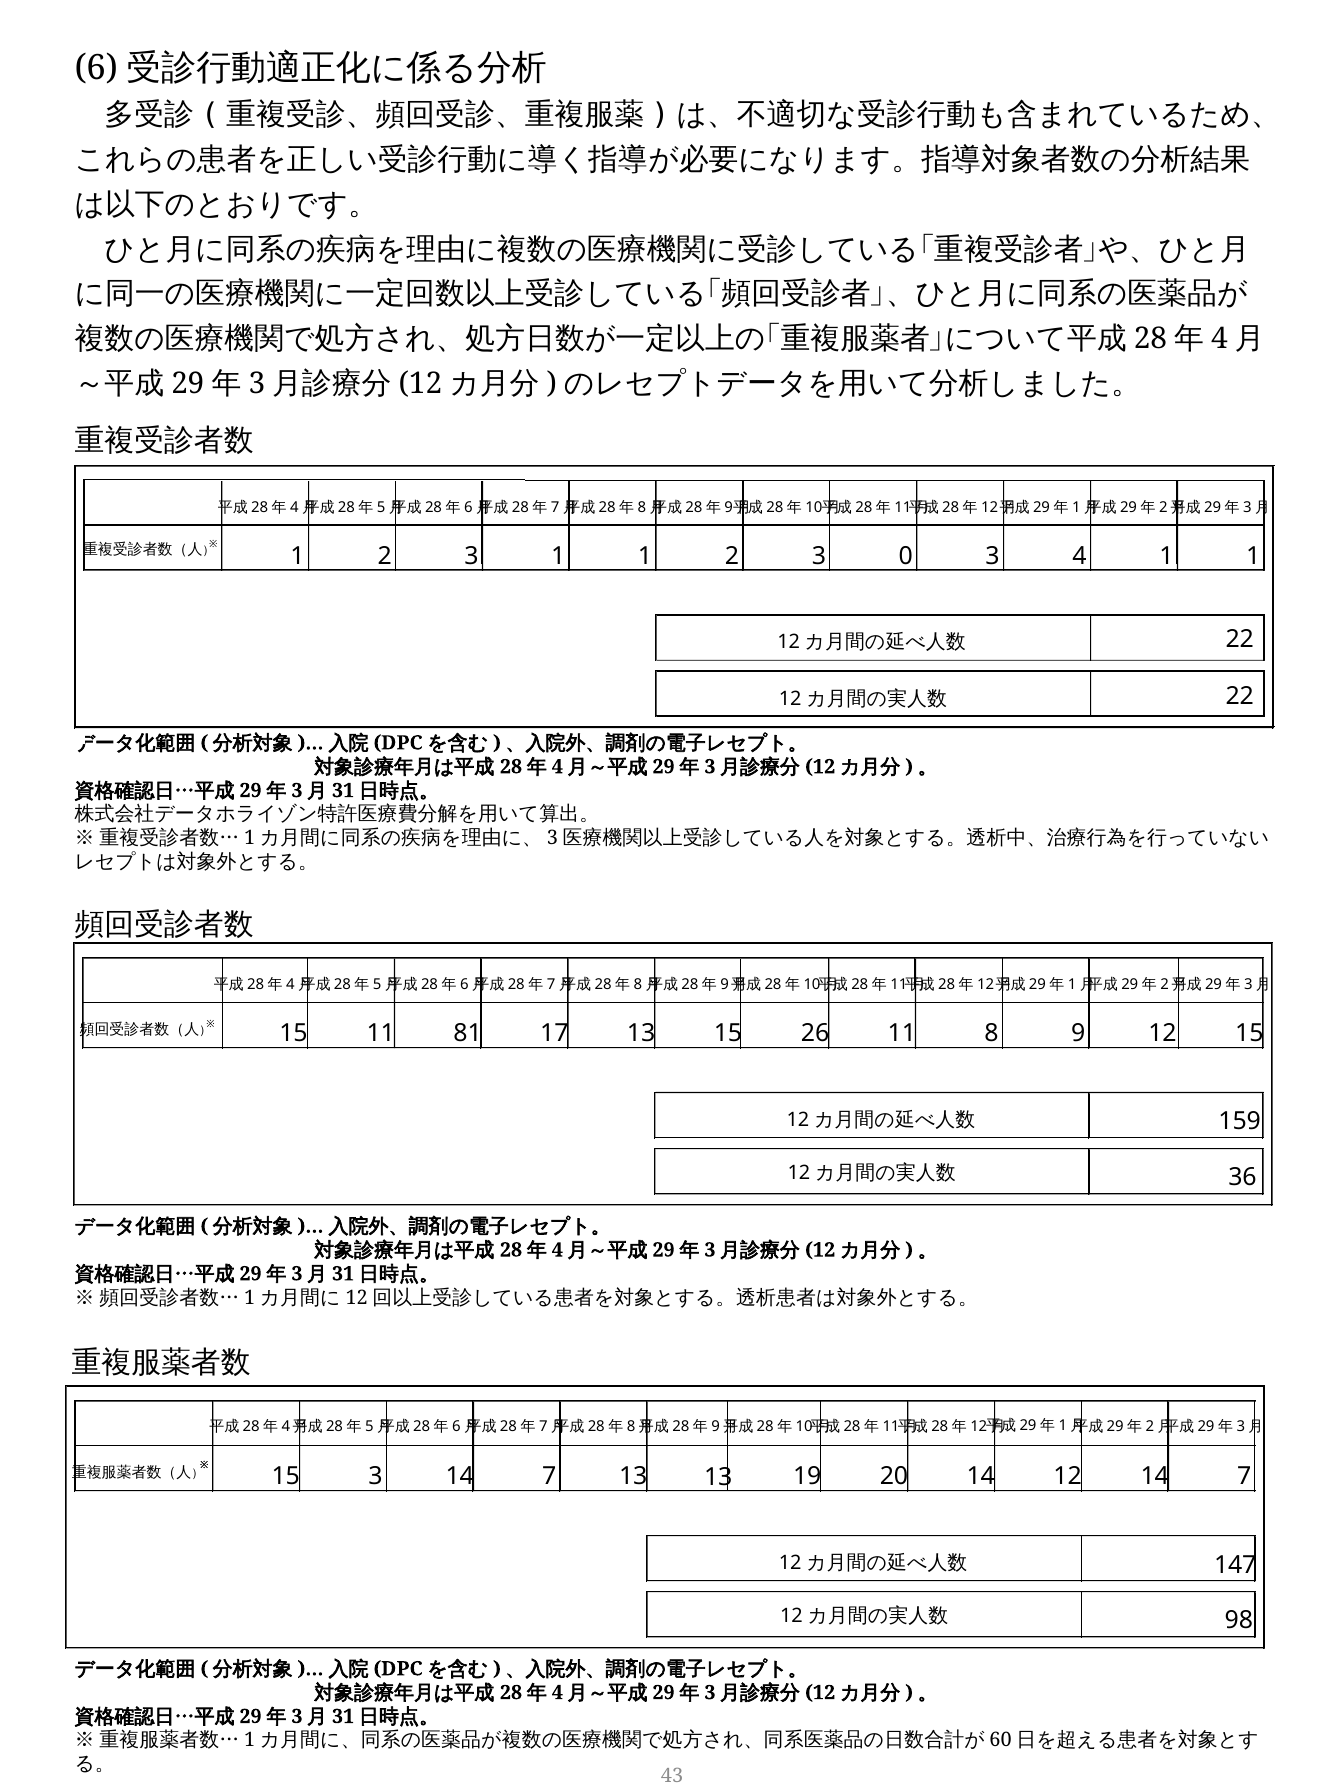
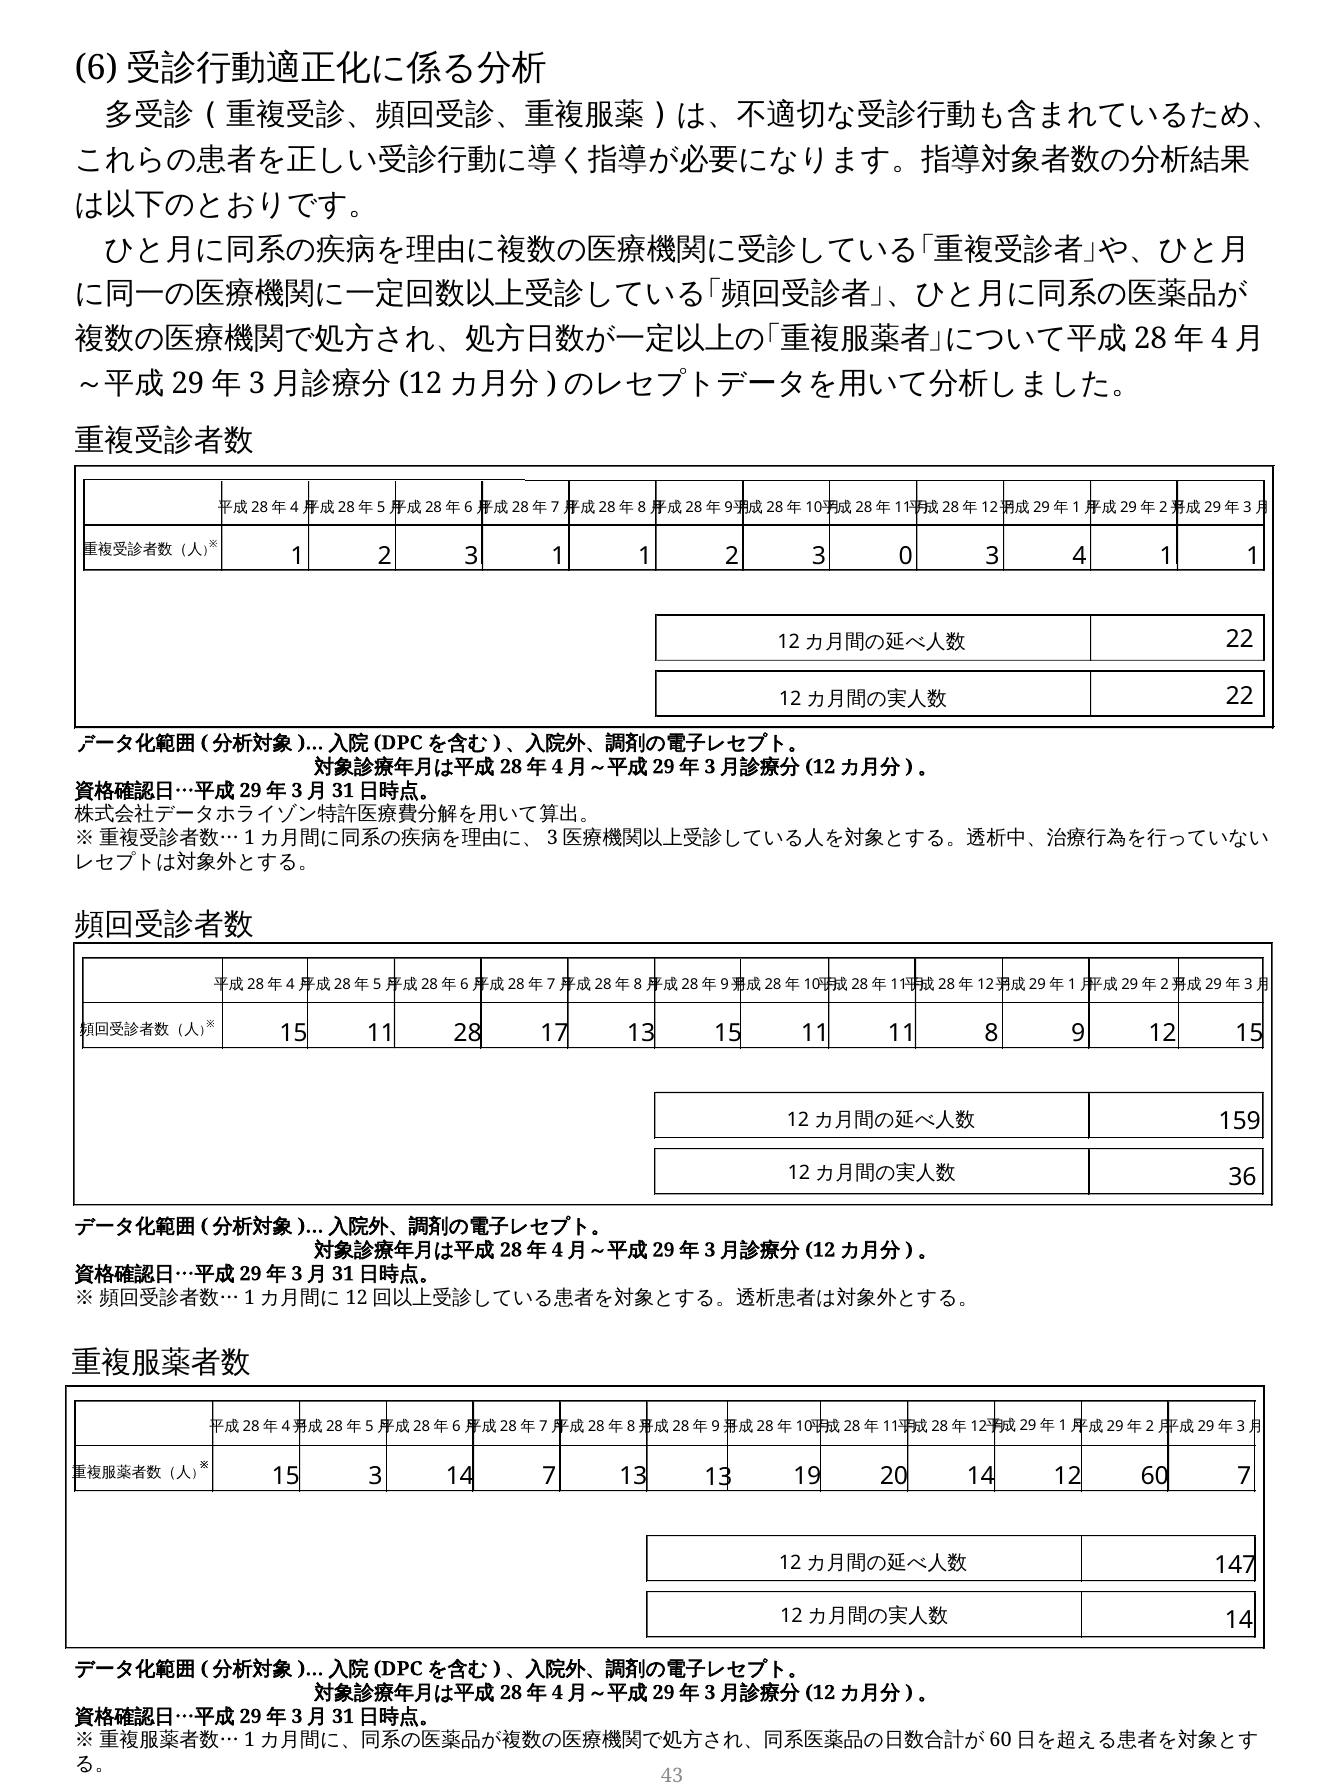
81: 81 -> 28 (468, 1034)
13 15 26: 26 -> 11 (815, 1034)
12 14: 14 -> 60 (1155, 1477)
98: 98 -> 14 (1239, 1622)
